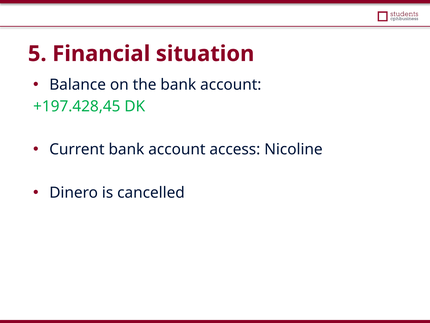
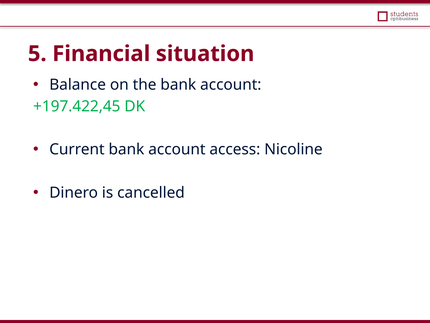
+197.428,45: +197.428,45 -> +197.422,45 (77, 106)
